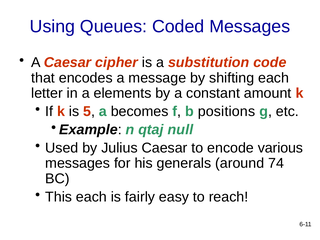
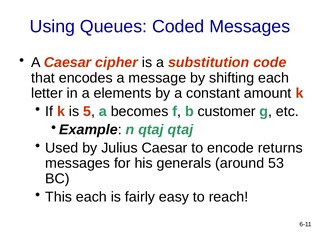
positions: positions -> customer (227, 111)
qtaj null: null -> qtaj (180, 130)
various: various -> returns (280, 148)
74: 74 -> 53 (276, 163)
